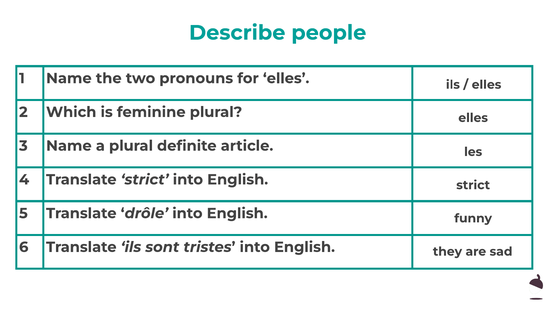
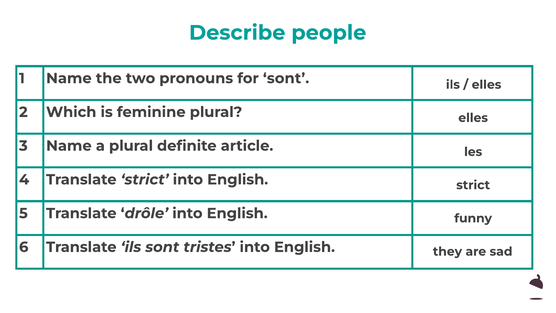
for elles: elles -> sont (286, 78)
